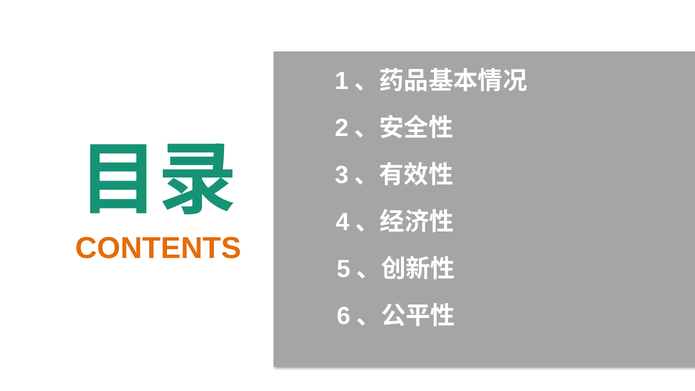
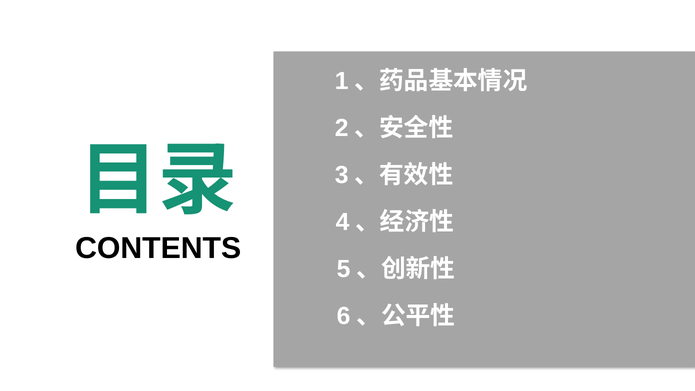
CONTENTS colour: orange -> black (158, 248)
